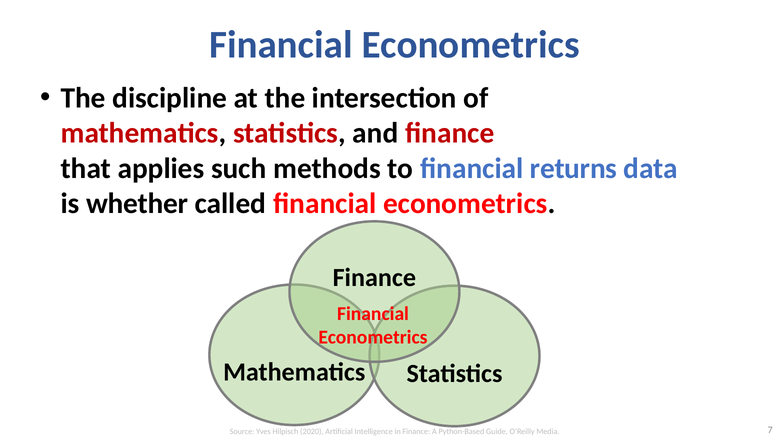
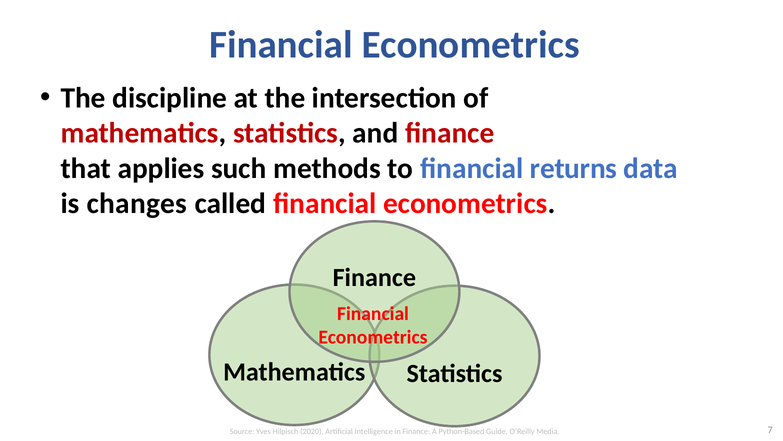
whether: whether -> changes (137, 203)
